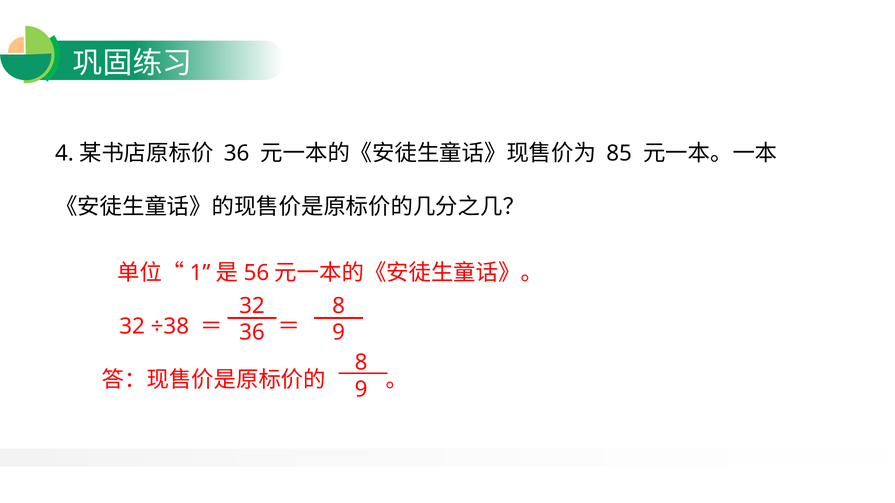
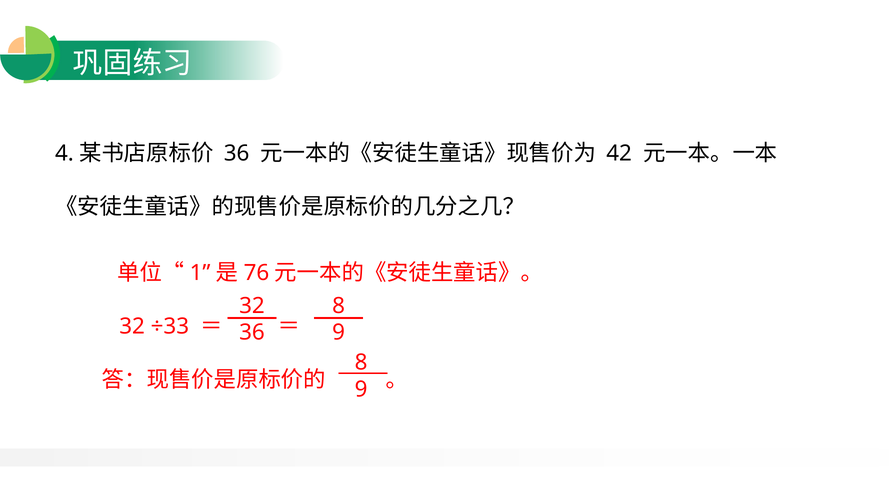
85: 85 -> 42 (619, 154)
56: 56 -> 76 (256, 273)
÷38: ÷38 -> ÷33 (170, 327)
